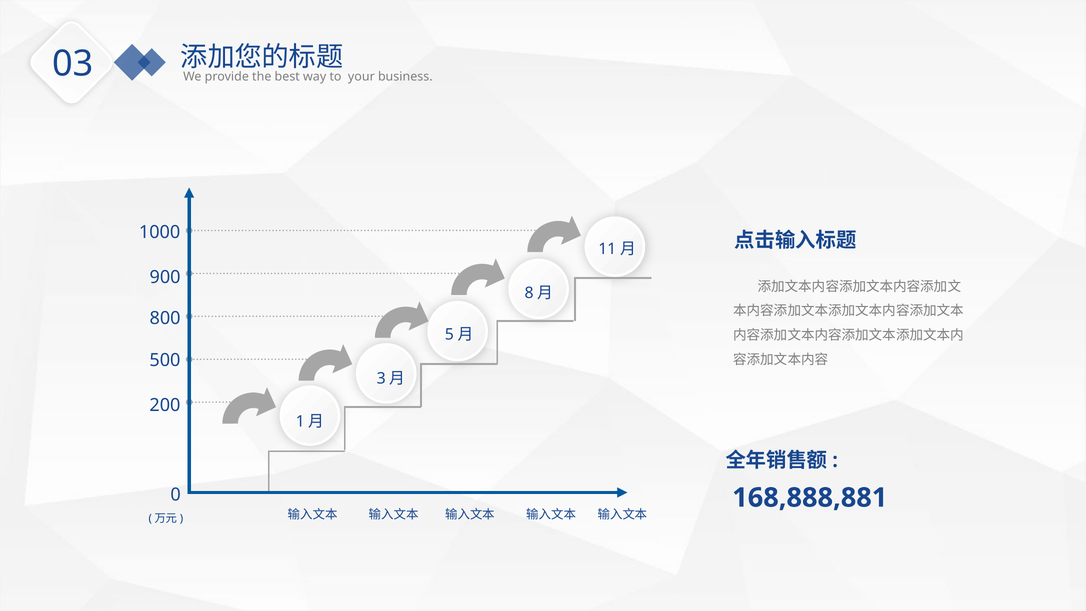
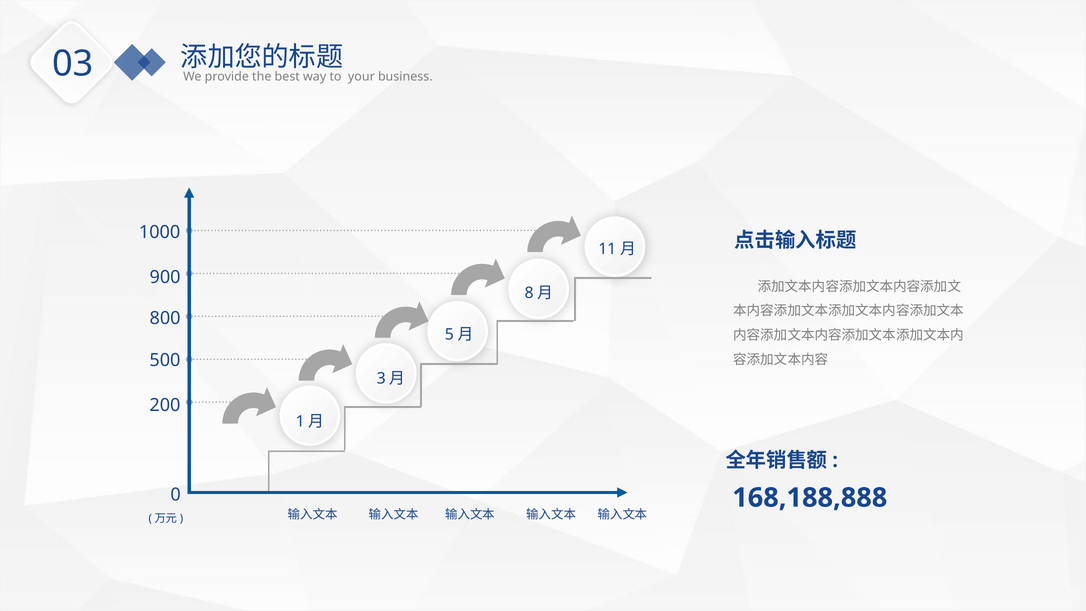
168,888,881: 168,888,881 -> 168,188,888 (810, 498)
